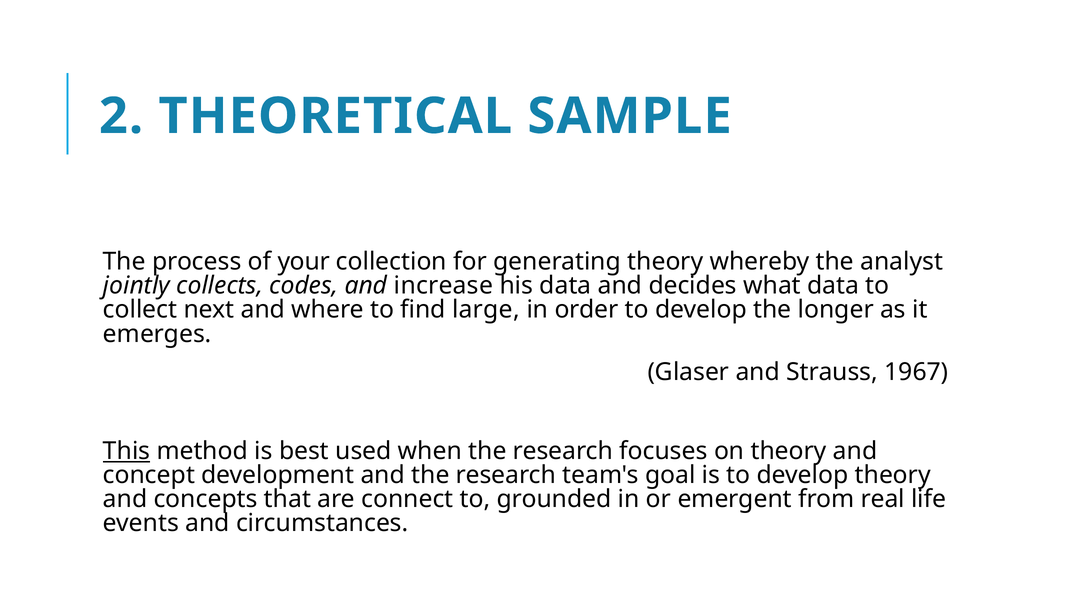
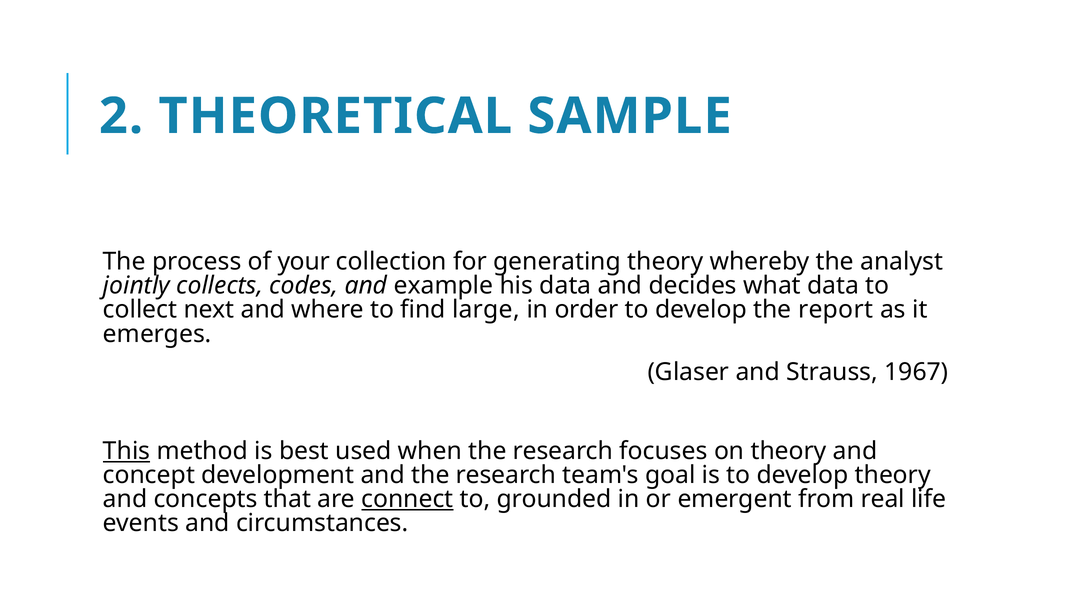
increase: increase -> example (444, 286)
longer: longer -> report (836, 310)
connect underline: none -> present (407, 499)
